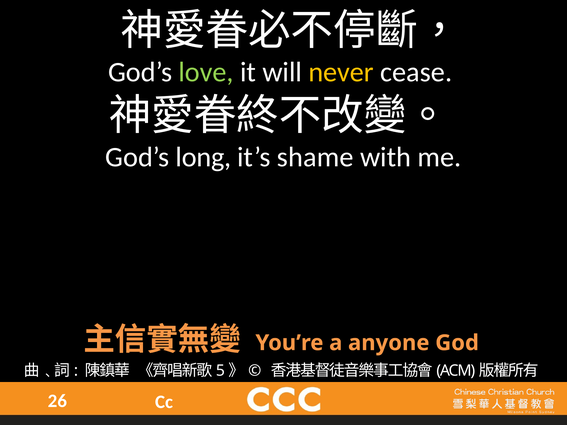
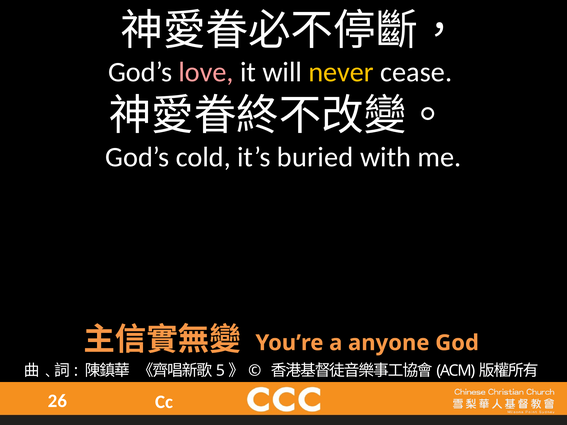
love colour: light green -> pink (206, 72)
long: long -> cold (203, 157)
shame: shame -> buried (315, 157)
